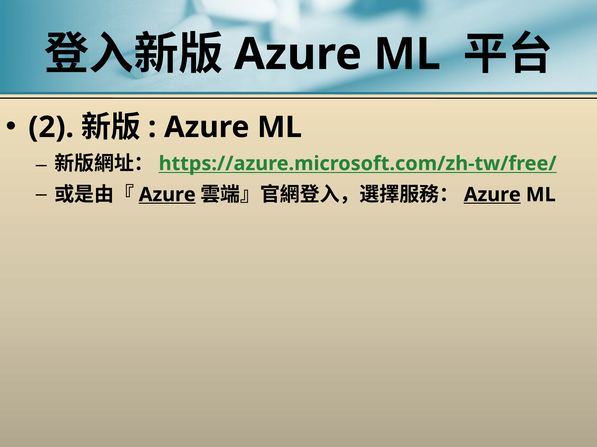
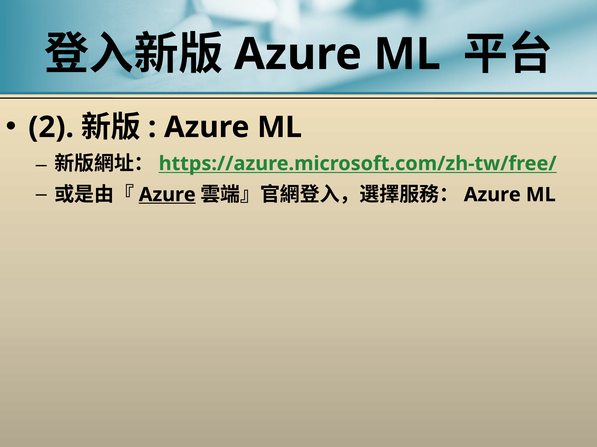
Azure underline: present -> none (492, 195)
